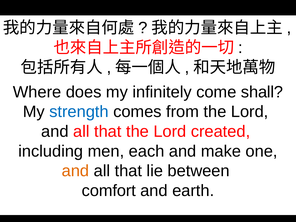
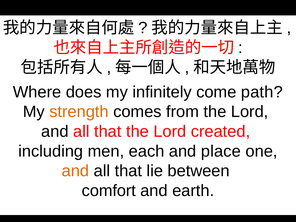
shall: shall -> path (262, 92)
strength colour: blue -> orange (79, 112)
make: make -> place (221, 151)
